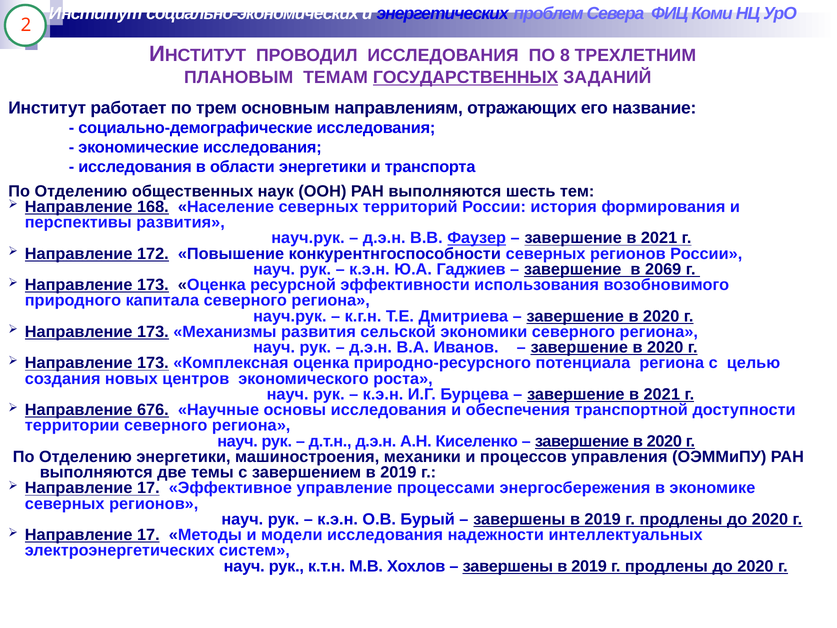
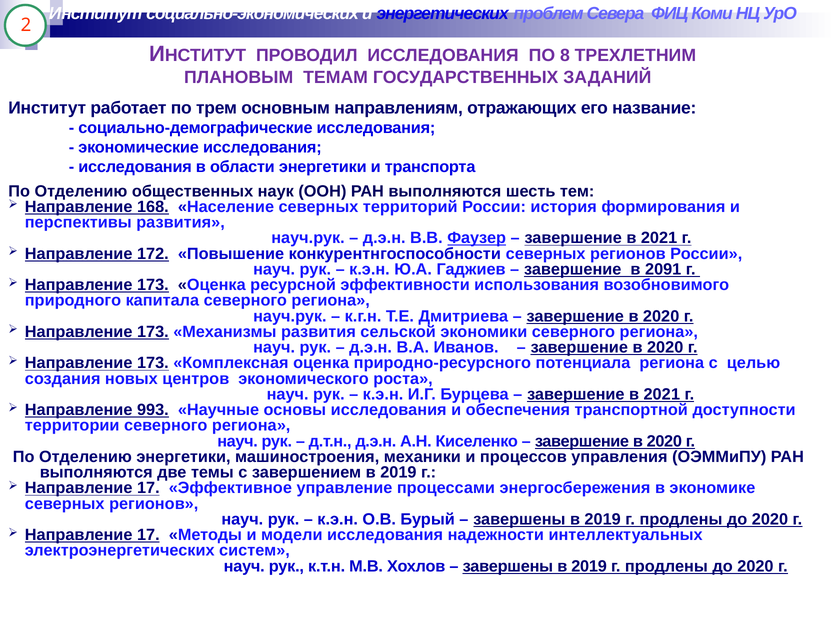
ГОСУДАРСТВЕННЫХ underline: present -> none (466, 77)
2069: 2069 -> 2091 (663, 269)
676: 676 -> 993 (153, 410)
